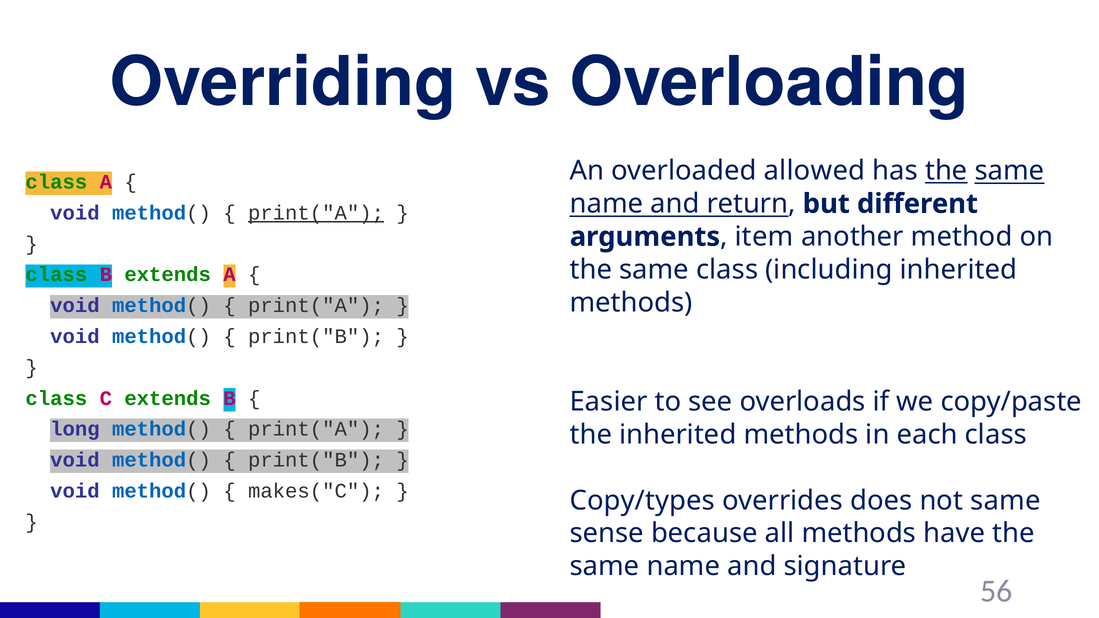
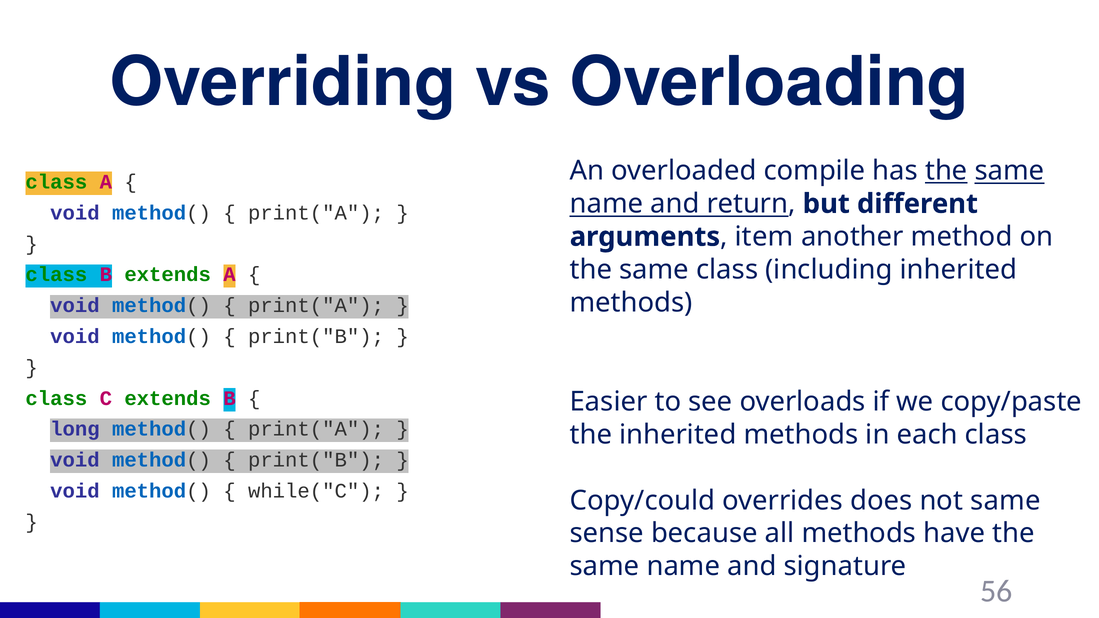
allowed: allowed -> compile (815, 171)
print("A underline: present -> none (316, 213)
makes("C: makes("C -> while("C (316, 491)
Copy/types: Copy/types -> Copy/could (642, 501)
